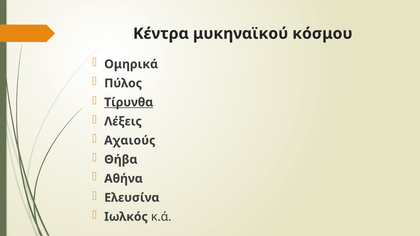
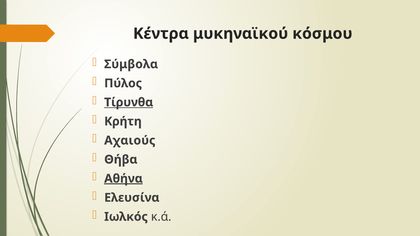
Ομηρικά: Ομηρικά -> Σύμβολα (131, 64)
Λέξεις: Λέξεις -> Κρήτη (123, 122)
Αθήνα underline: none -> present (123, 179)
